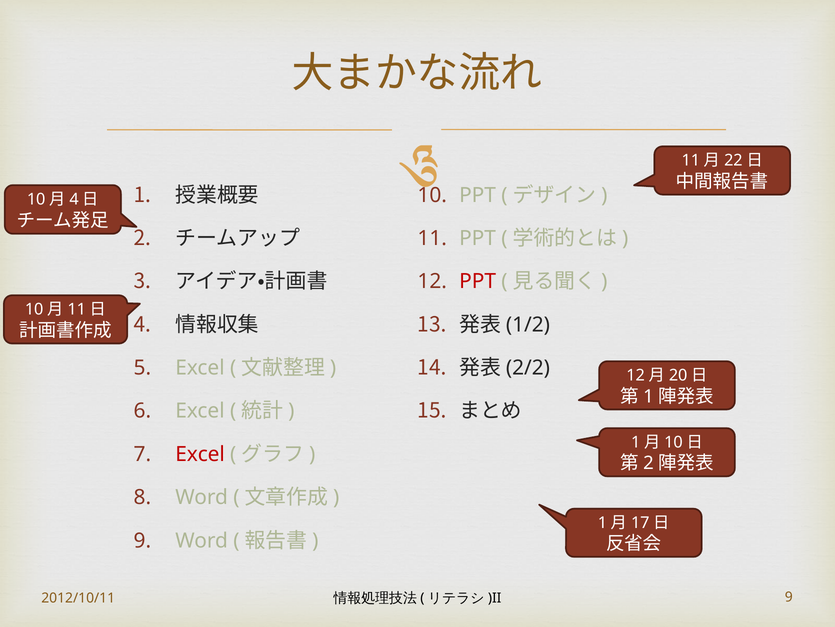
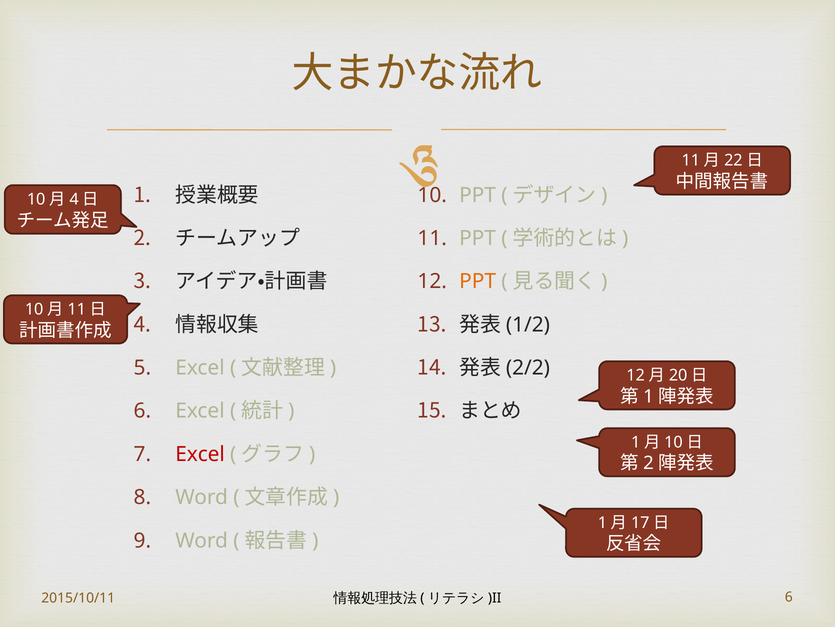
PPT colour: red -> orange (478, 281)
2012/10/11: 2012/10/11 -> 2015/10/11 (78, 598)
9: 9 -> 6 (789, 597)
